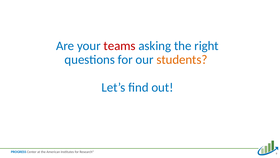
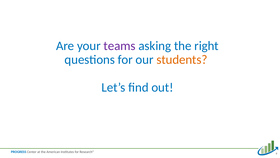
teams colour: red -> purple (120, 46)
